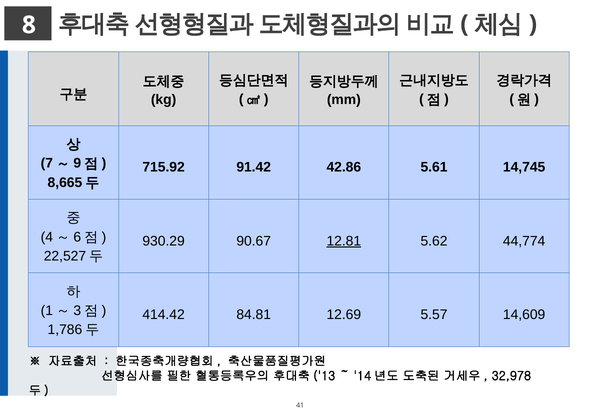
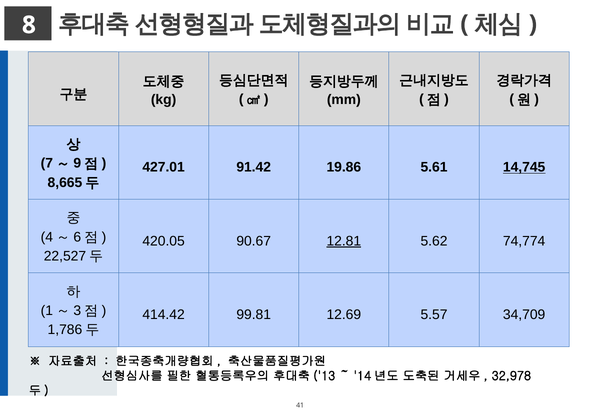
715.92: 715.92 -> 427.01 (164, 167)
42.86: 42.86 -> 19.86 (344, 167)
14,745 underline: none -> present (524, 167)
930.29: 930.29 -> 420.05 (164, 241)
44,774: 44,774 -> 74,774 (524, 241)
84.81: 84.81 -> 99.81 (254, 315)
14,609: 14,609 -> 34,709 (524, 315)
